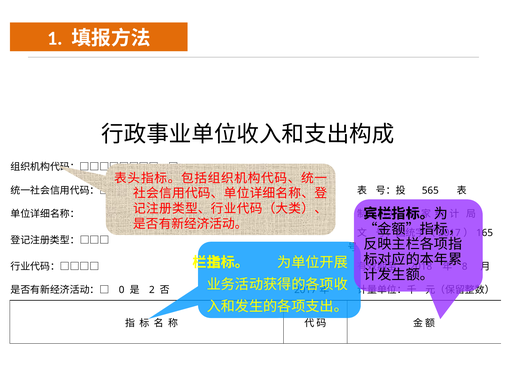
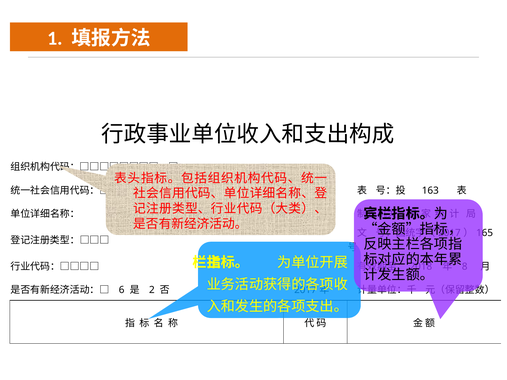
565: 565 -> 163 (430, 191)
0: 0 -> 6 (122, 290)
